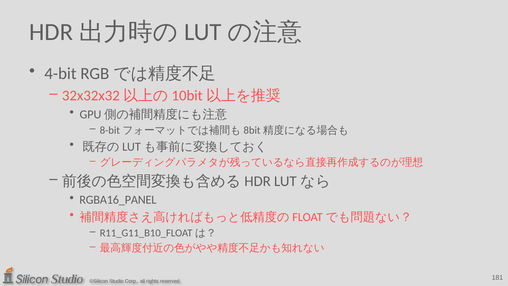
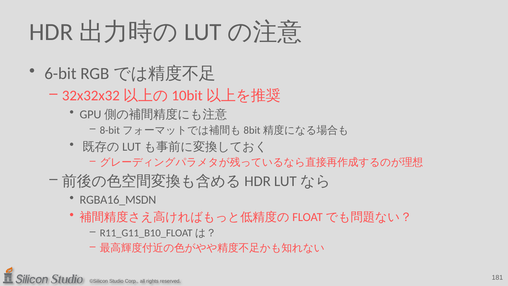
4-bit: 4-bit -> 6-bit (60, 74)
RGBA16_PANEL: RGBA16_PANEL -> RGBA16_MSDN (118, 200)
